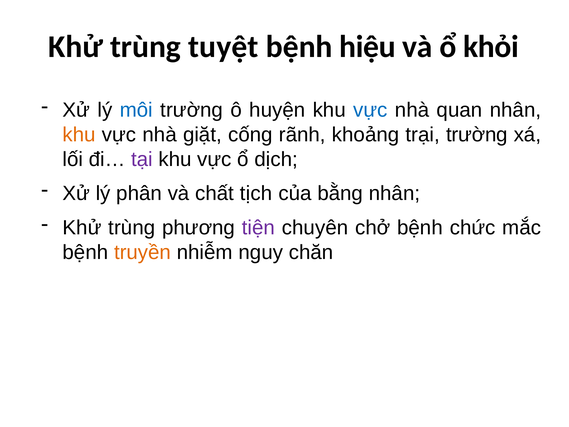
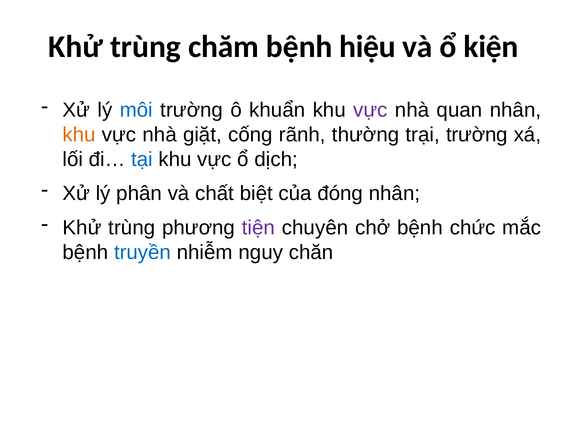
tuyệt: tuyệt -> chăm (224, 47)
khỏi: khỏi -> kiện (491, 47)
huyện: huyện -> khuẩn (277, 110)
vực colour: blue -> purple (370, 110)
khoảng: khoảng -> thường (366, 135)
tại colour: purple -> blue (142, 159)
tịch: tịch -> biệt (256, 193)
bằng: bằng -> đóng (340, 193)
truyền colour: orange -> blue (143, 252)
